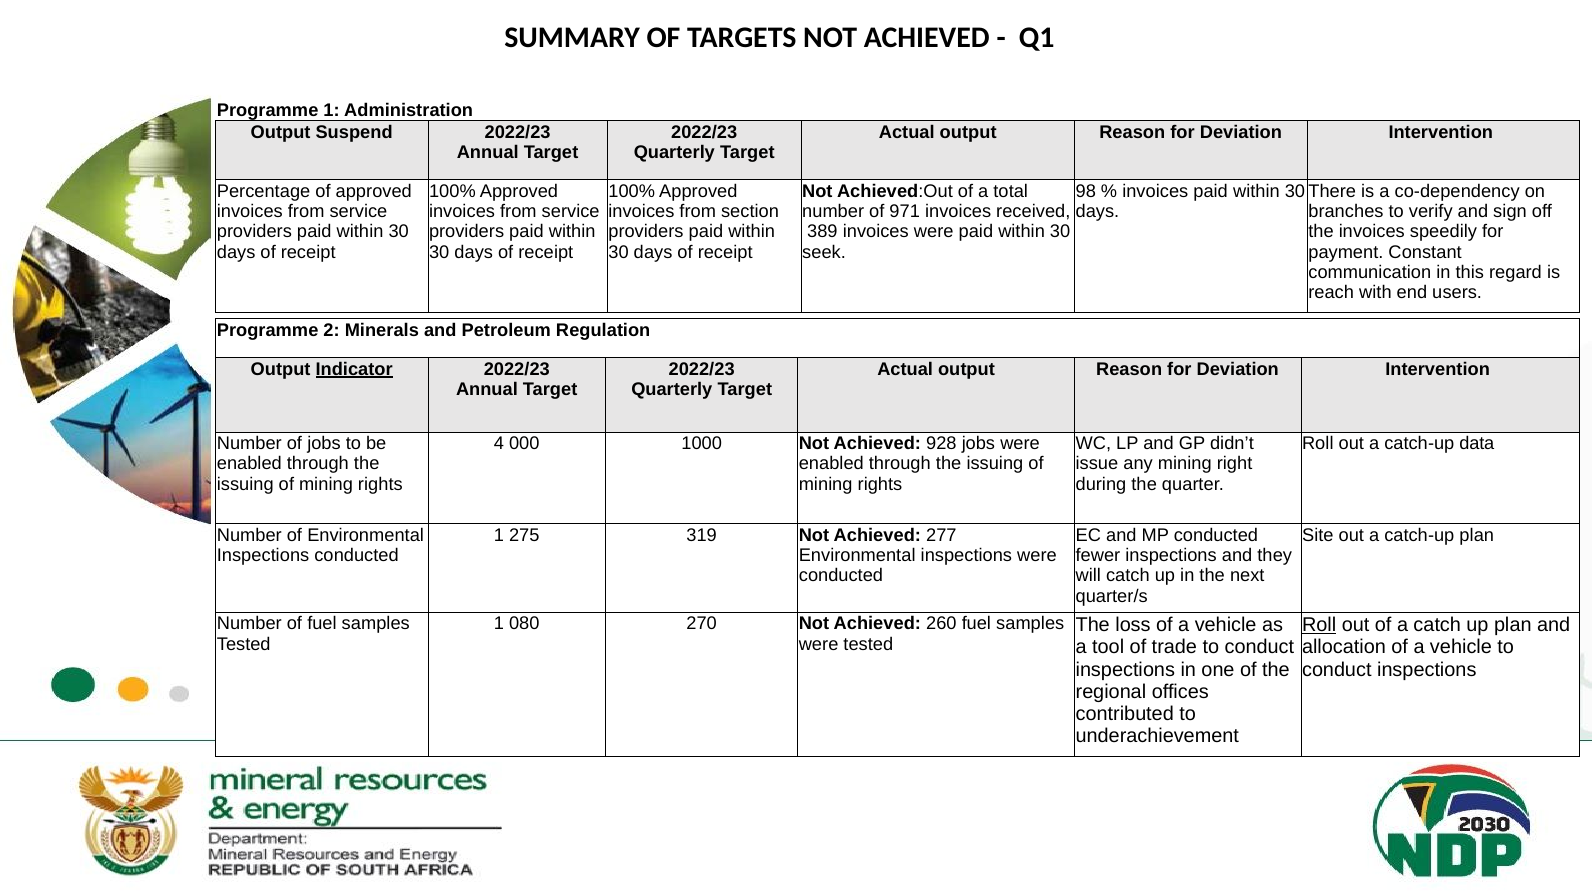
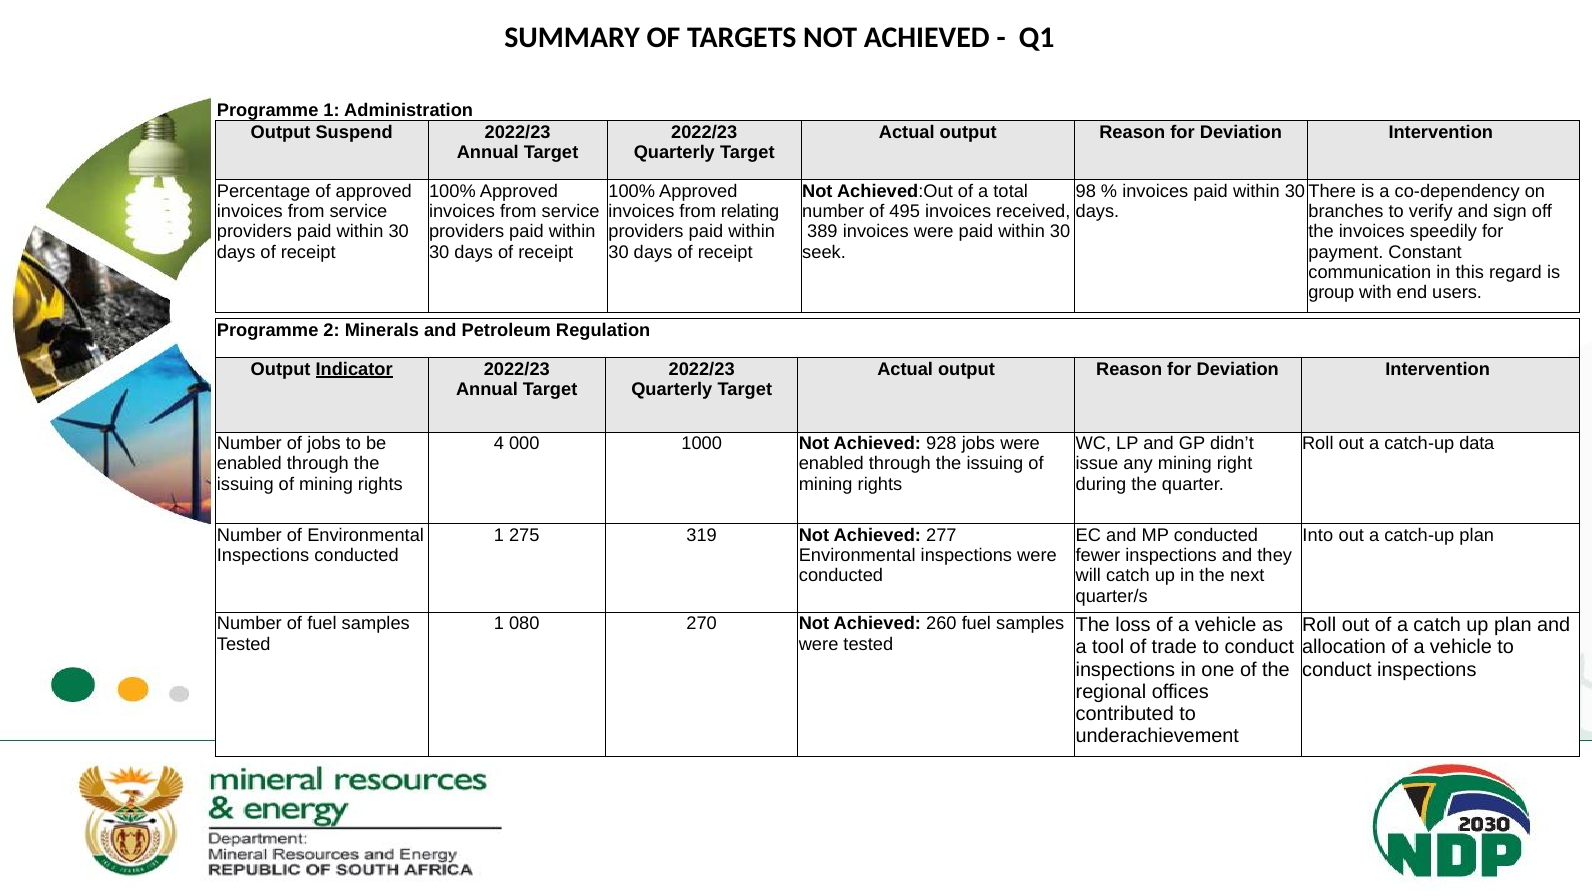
section: section -> relating (750, 211)
971: 971 -> 495 (905, 211)
reach: reach -> group (1331, 293)
Site: Site -> Into (1318, 535)
Roll underline: present -> none (1319, 625)
